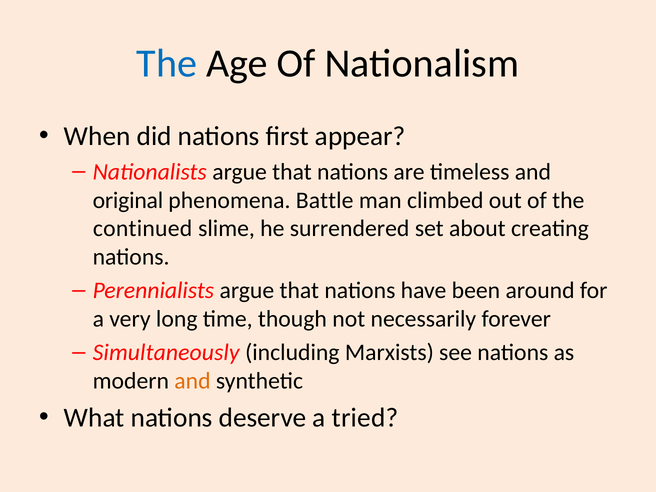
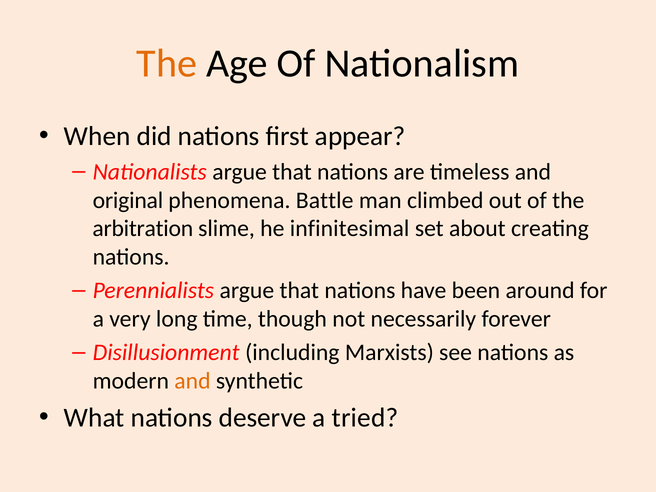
The colour: blue -> orange (167, 64)
continued: continued -> arbitration (143, 229)
surrendered: surrendered -> infinitesimal (350, 229)
Simultaneously: Simultaneously -> Disillusionment (166, 353)
